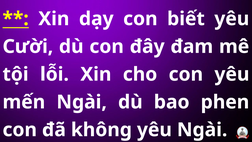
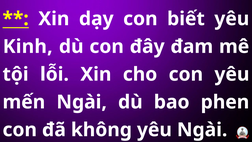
Cười: Cười -> Kinh (28, 46)
